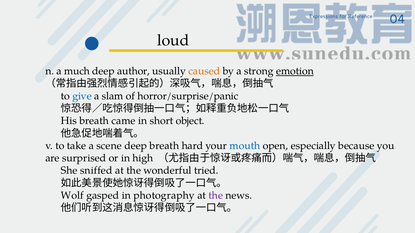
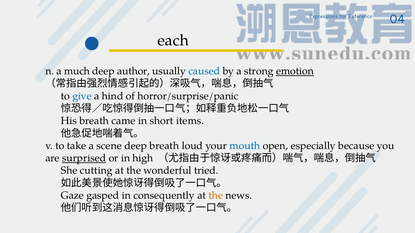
loud: loud -> each (173, 40)
caused colour: orange -> blue (204, 71)
slam: slam -> hind (113, 96)
object: object -> items (190, 121)
hard: hard -> loud (192, 146)
surprised underline: none -> present (84, 158)
sniffed: sniffed -> cutting (96, 171)
Wolf: Wolf -> Gaze (72, 196)
photography: photography -> consequently (164, 196)
the colour: purple -> orange (216, 196)
